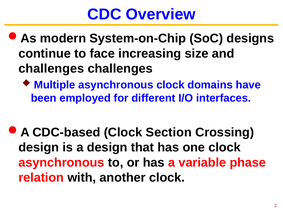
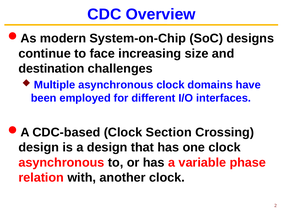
challenges: challenges -> destination (51, 69)
